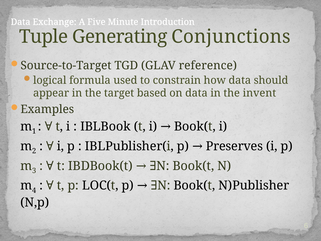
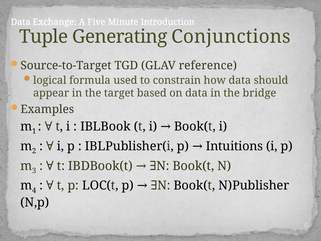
invent: invent -> bridge (259, 93)
Preserves: Preserves -> Intuitions (234, 146)
